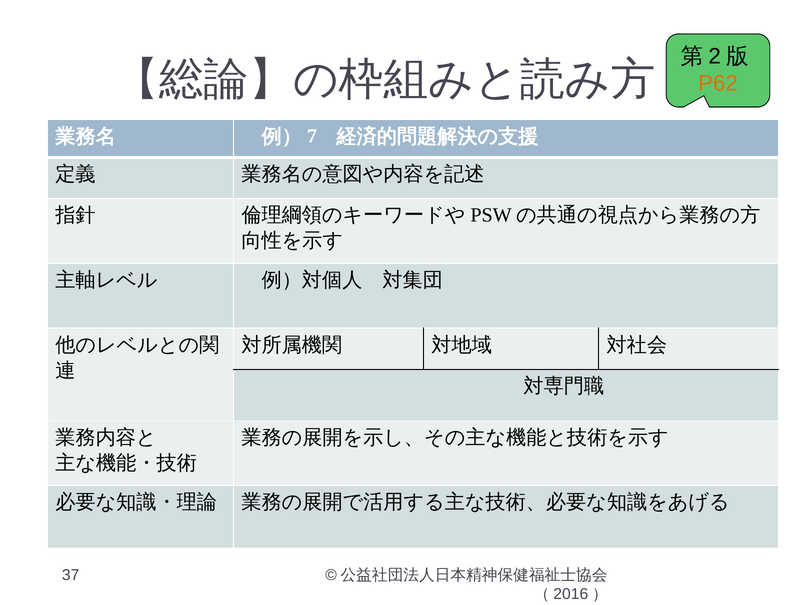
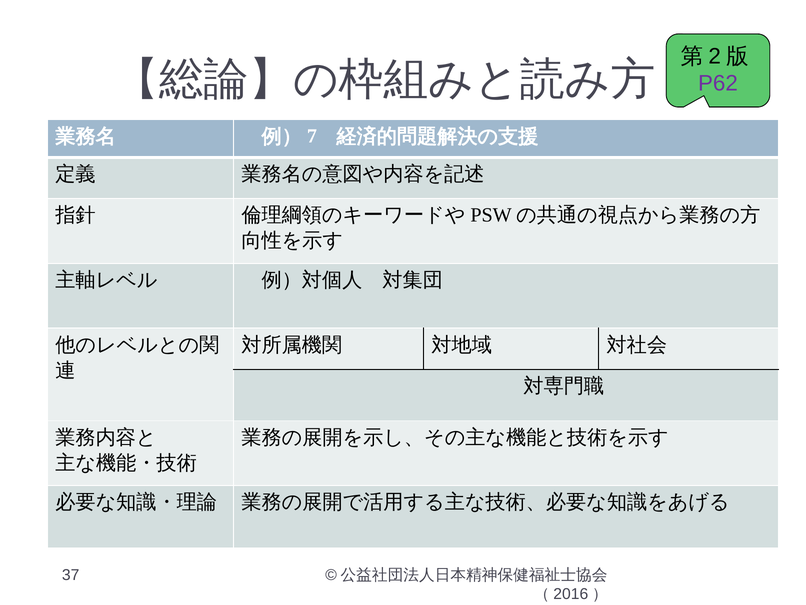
P62 colour: orange -> purple (718, 83)
